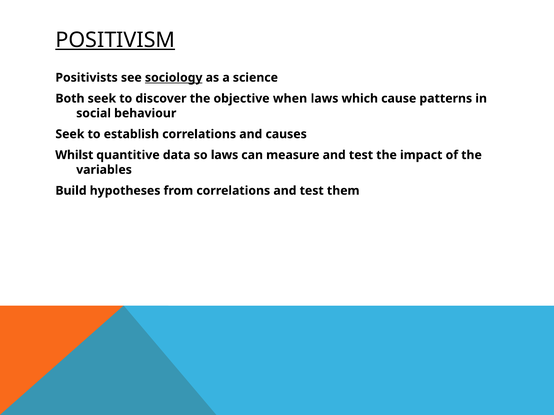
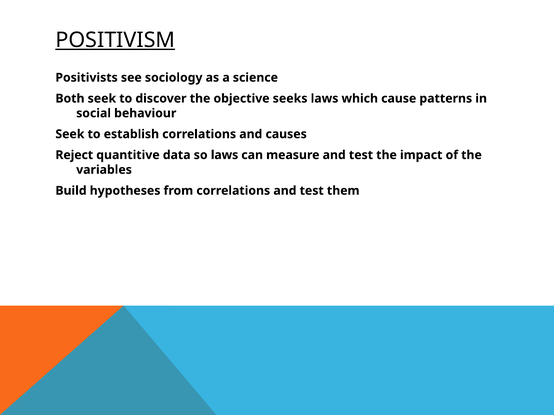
sociology underline: present -> none (174, 78)
when: when -> seeks (290, 99)
Whilst: Whilst -> Reject (74, 155)
